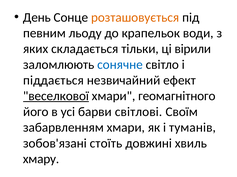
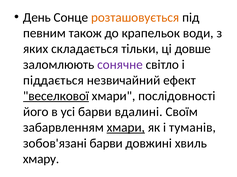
льоду: льоду -> також (85, 33)
вірили: вірили -> довше (193, 49)
сонячне colour: blue -> purple (120, 65)
геомагнітного: геомагнітного -> послідовності (177, 96)
світлові: світлові -> вдалині (139, 112)
хмари underline: none -> present (126, 128)
зобов'язані стоїть: стоїть -> барви (106, 144)
